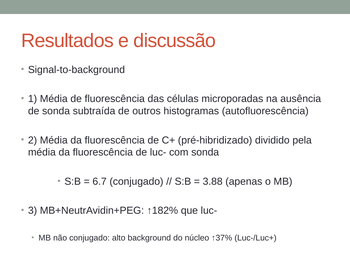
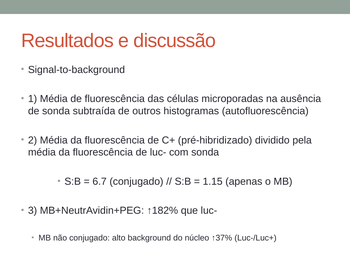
3.88: 3.88 -> 1.15 (213, 182)
